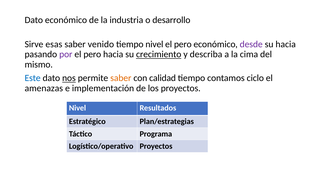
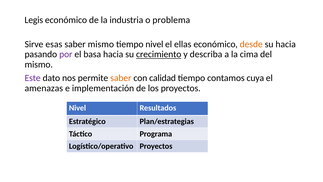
Dato: Dato -> Legis (34, 20)
desarrollo: desarrollo -> problema (171, 20)
saber venido: venido -> mismo (101, 44)
pero: pero -> ellas (183, 44)
desde colour: purple -> orange (251, 44)
pero: pero -> basa (92, 54)
Este colour: blue -> purple (33, 78)
nos underline: present -> none (69, 78)
ciclo: ciclo -> cuya (255, 78)
